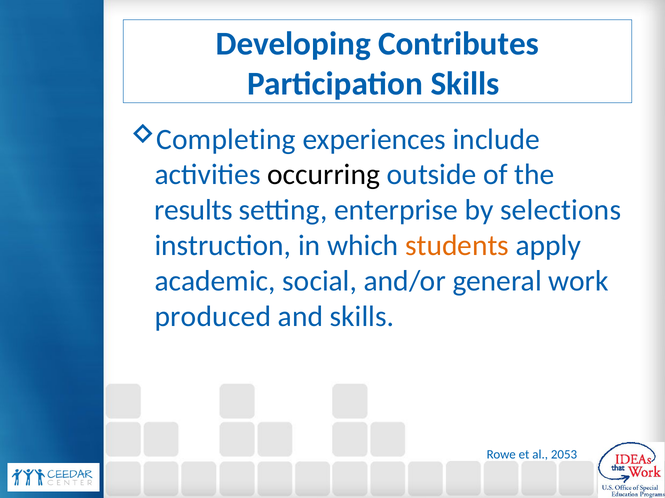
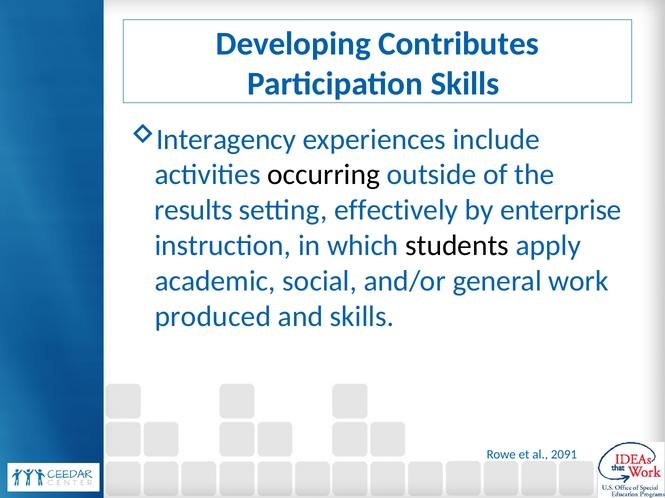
Completing: Completing -> Interagency (226, 140)
enterprise: enterprise -> effectively (396, 210)
selections: selections -> enterprise (561, 210)
students colour: orange -> black (457, 246)
2053: 2053 -> 2091 (564, 455)
